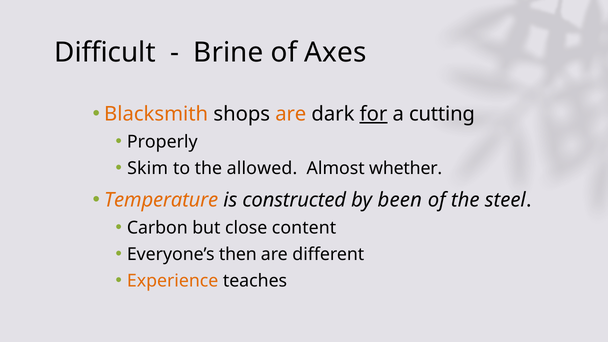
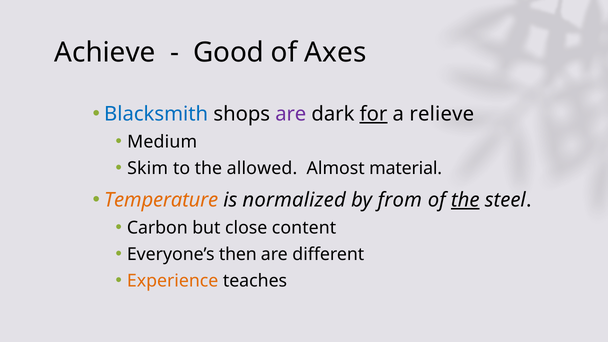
Difficult: Difficult -> Achieve (105, 53)
Brine: Brine -> Good (229, 53)
Blacksmith colour: orange -> blue (156, 114)
are colour: orange -> purple (291, 114)
cutting: cutting -> relieve (442, 114)
Properly: Properly -> Medium (162, 142)
whether: whether -> material (406, 168)
constructed: constructed -> normalized (294, 200)
been: been -> from (400, 200)
the underline: none -> present (465, 200)
